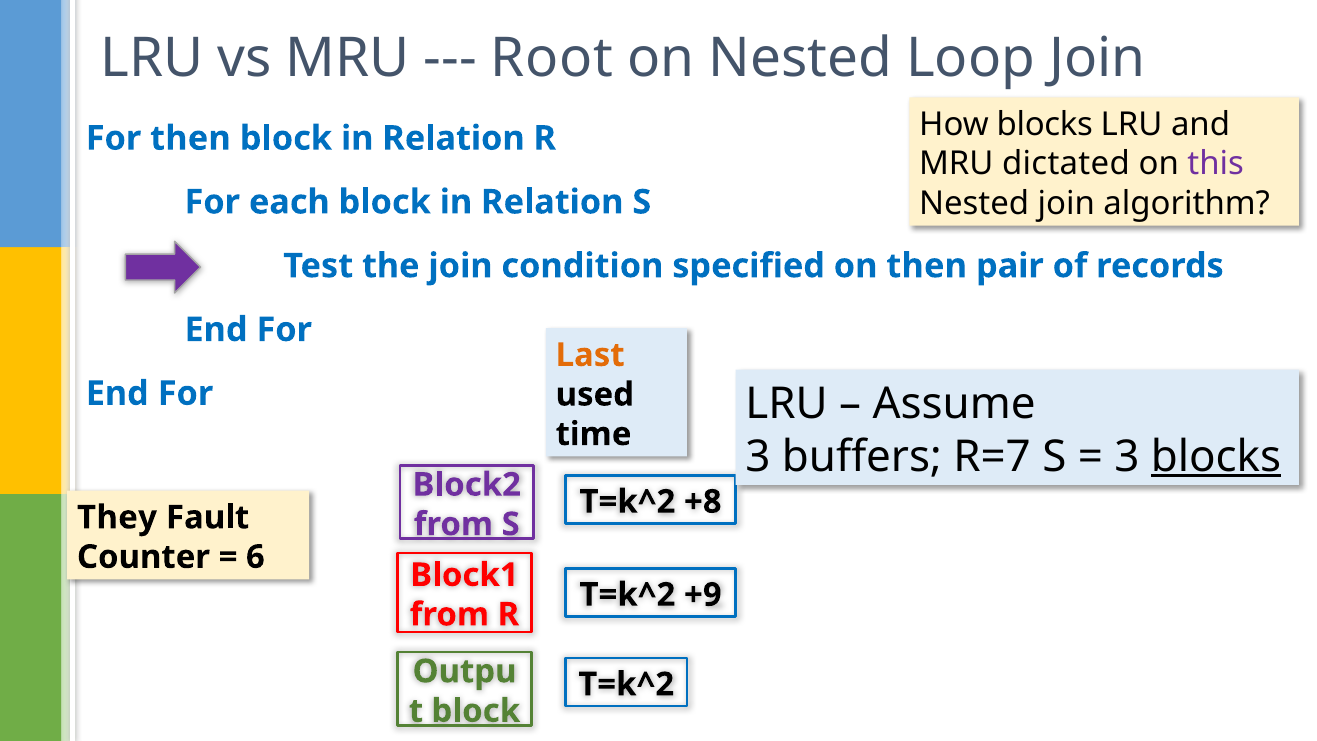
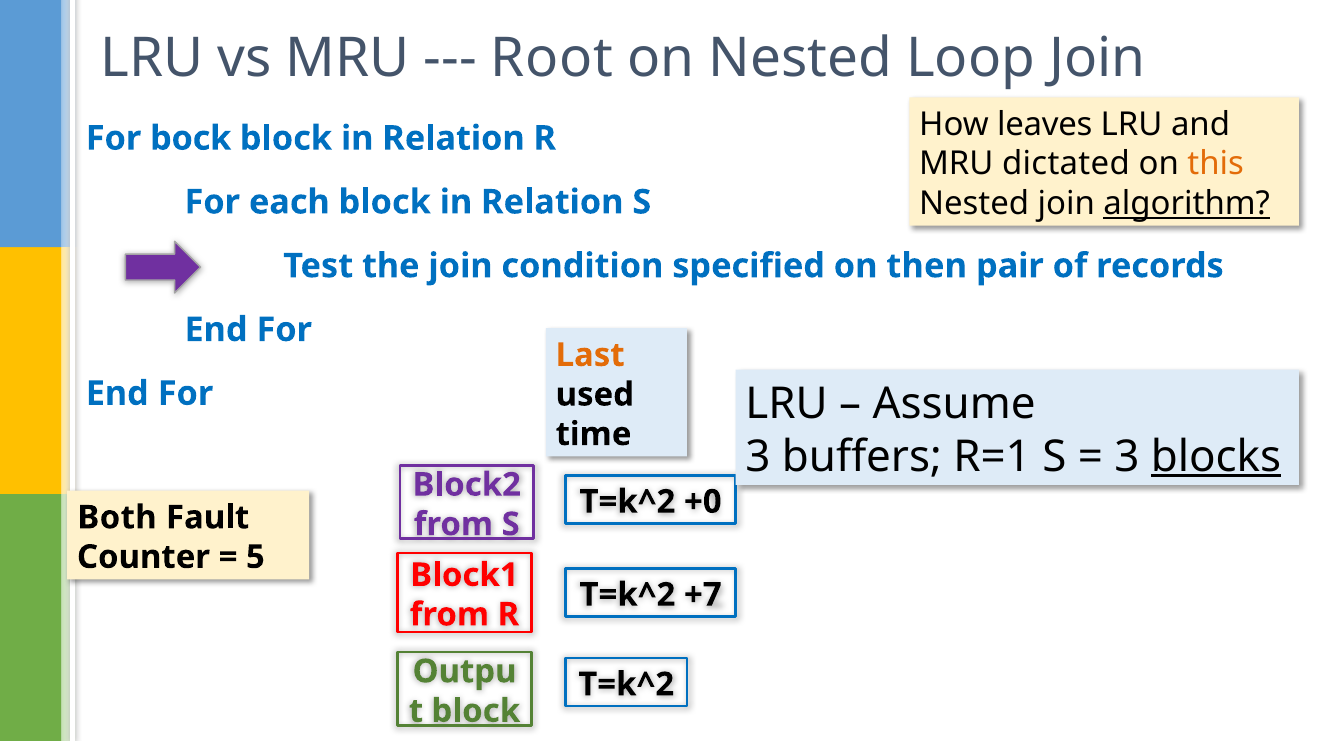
How blocks: blocks -> leaves (1045, 124)
For then: then -> bock (191, 138)
this colour: purple -> orange (1216, 164)
algorithm underline: none -> present (1187, 203)
R=7: R=7 -> R=1 (992, 457)
+8: +8 -> +0 (703, 502)
They: They -> Both (117, 517)
6: 6 -> 5 (255, 557)
+9: +9 -> +7 (703, 595)
